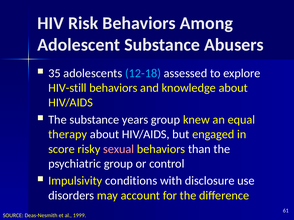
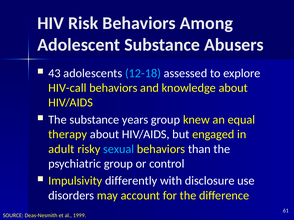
35: 35 -> 43 (54, 73)
HIV-still: HIV-still -> HIV-call (67, 88)
score: score -> adult (61, 149)
sexual colour: pink -> light blue (119, 149)
conditions: conditions -> differently (131, 181)
